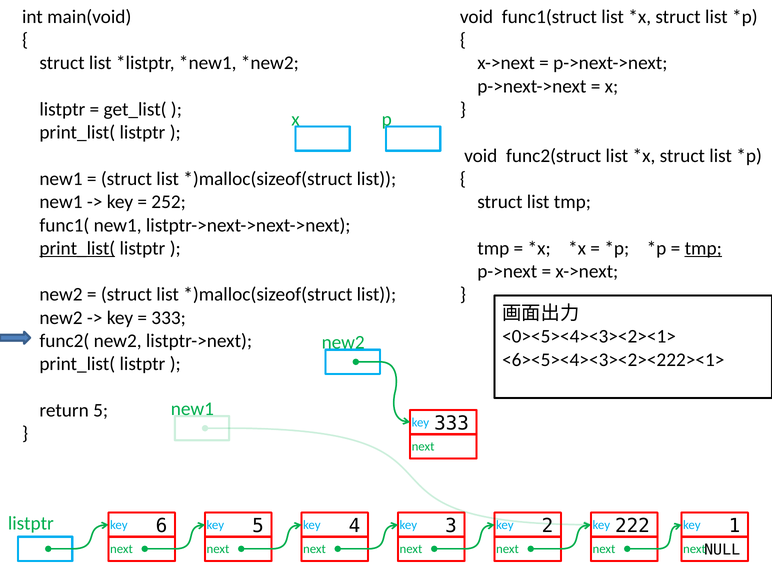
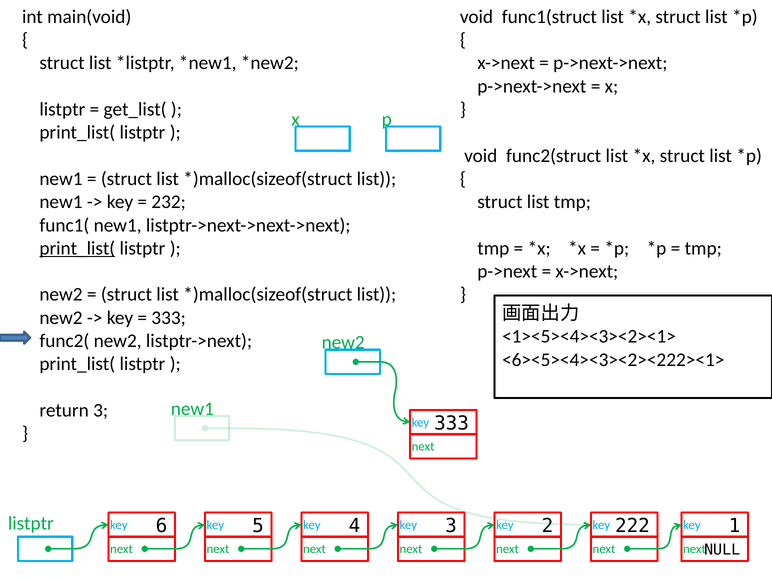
252: 252 -> 232 (169, 202)
tmp underline: present -> none (703, 248)
<0><5><4><3><2><1>: <0><5><4><3><2><1> -> <1><5><4><3><2><1> (589, 337)
return 5: 5 -> 3 (101, 410)
